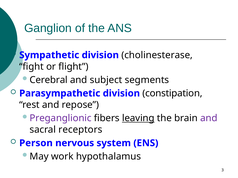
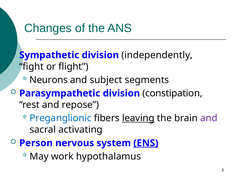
Ganglion: Ganglion -> Changes (48, 28)
cholinesterase: cholinesterase -> independently (157, 55)
Cerebral: Cerebral -> Neurons (49, 80)
Preganglionic colour: purple -> blue (61, 119)
receptors: receptors -> activating (80, 130)
ENS underline: none -> present (146, 143)
